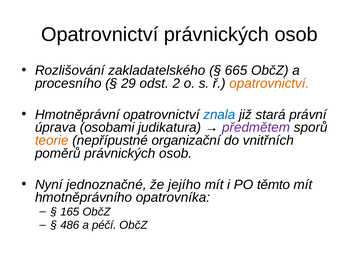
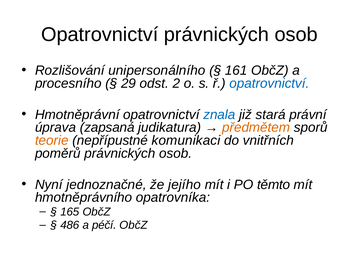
zakladatelského: zakladatelského -> unipersonálního (157, 71)
665: 665 -> 161 (236, 71)
opatrovnictví colour: orange -> blue (269, 83)
osobami: osobami -> zapsaná (107, 128)
předmětem colour: purple -> orange (256, 128)
organizační: organizační -> komunikaci (186, 141)
